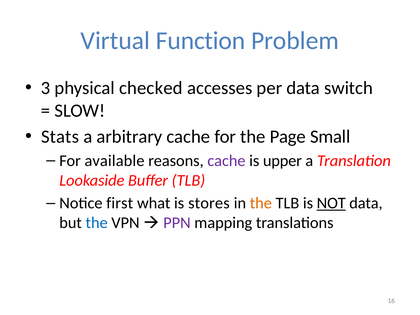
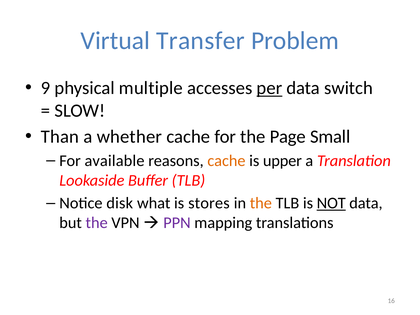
Function: Function -> Transfer (200, 41)
3: 3 -> 9 (46, 88)
checked: checked -> multiple (151, 88)
per underline: none -> present (269, 88)
Stats: Stats -> Than (60, 137)
arbitrary: arbitrary -> whether (129, 137)
cache colour: purple -> orange (226, 161)
first: first -> disk (120, 203)
the colour: blue -> purple (97, 223)
